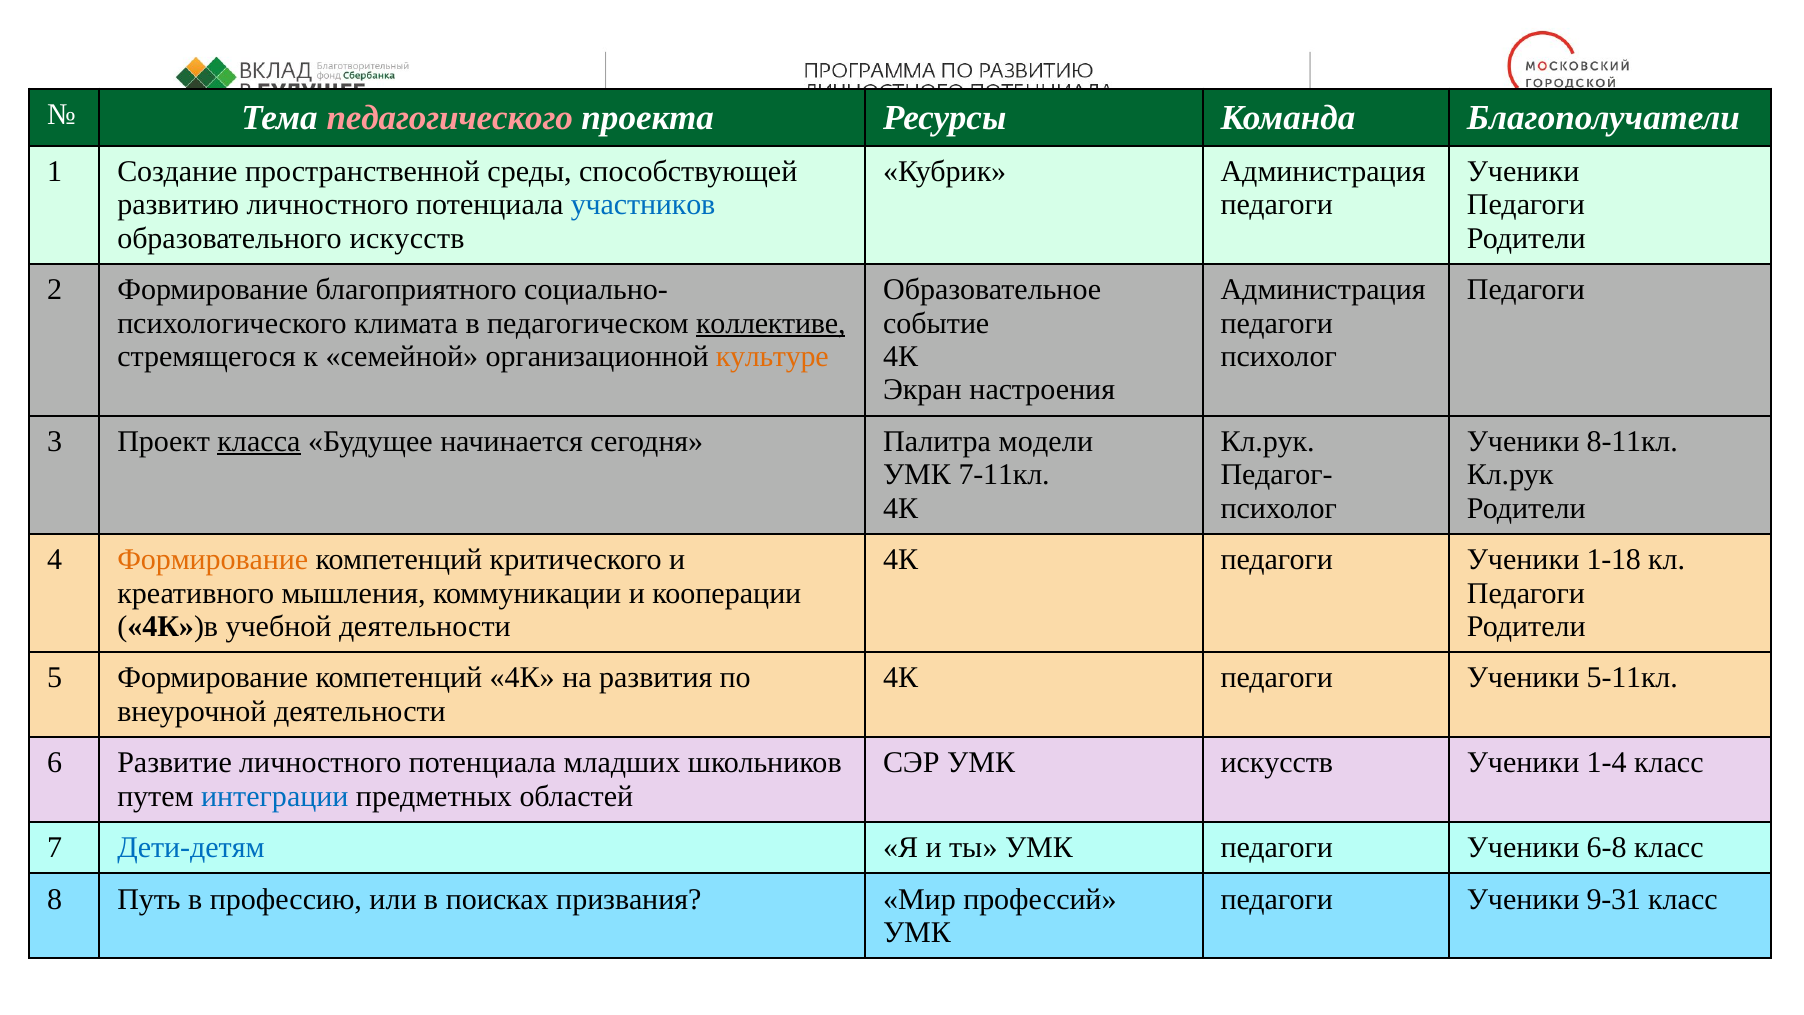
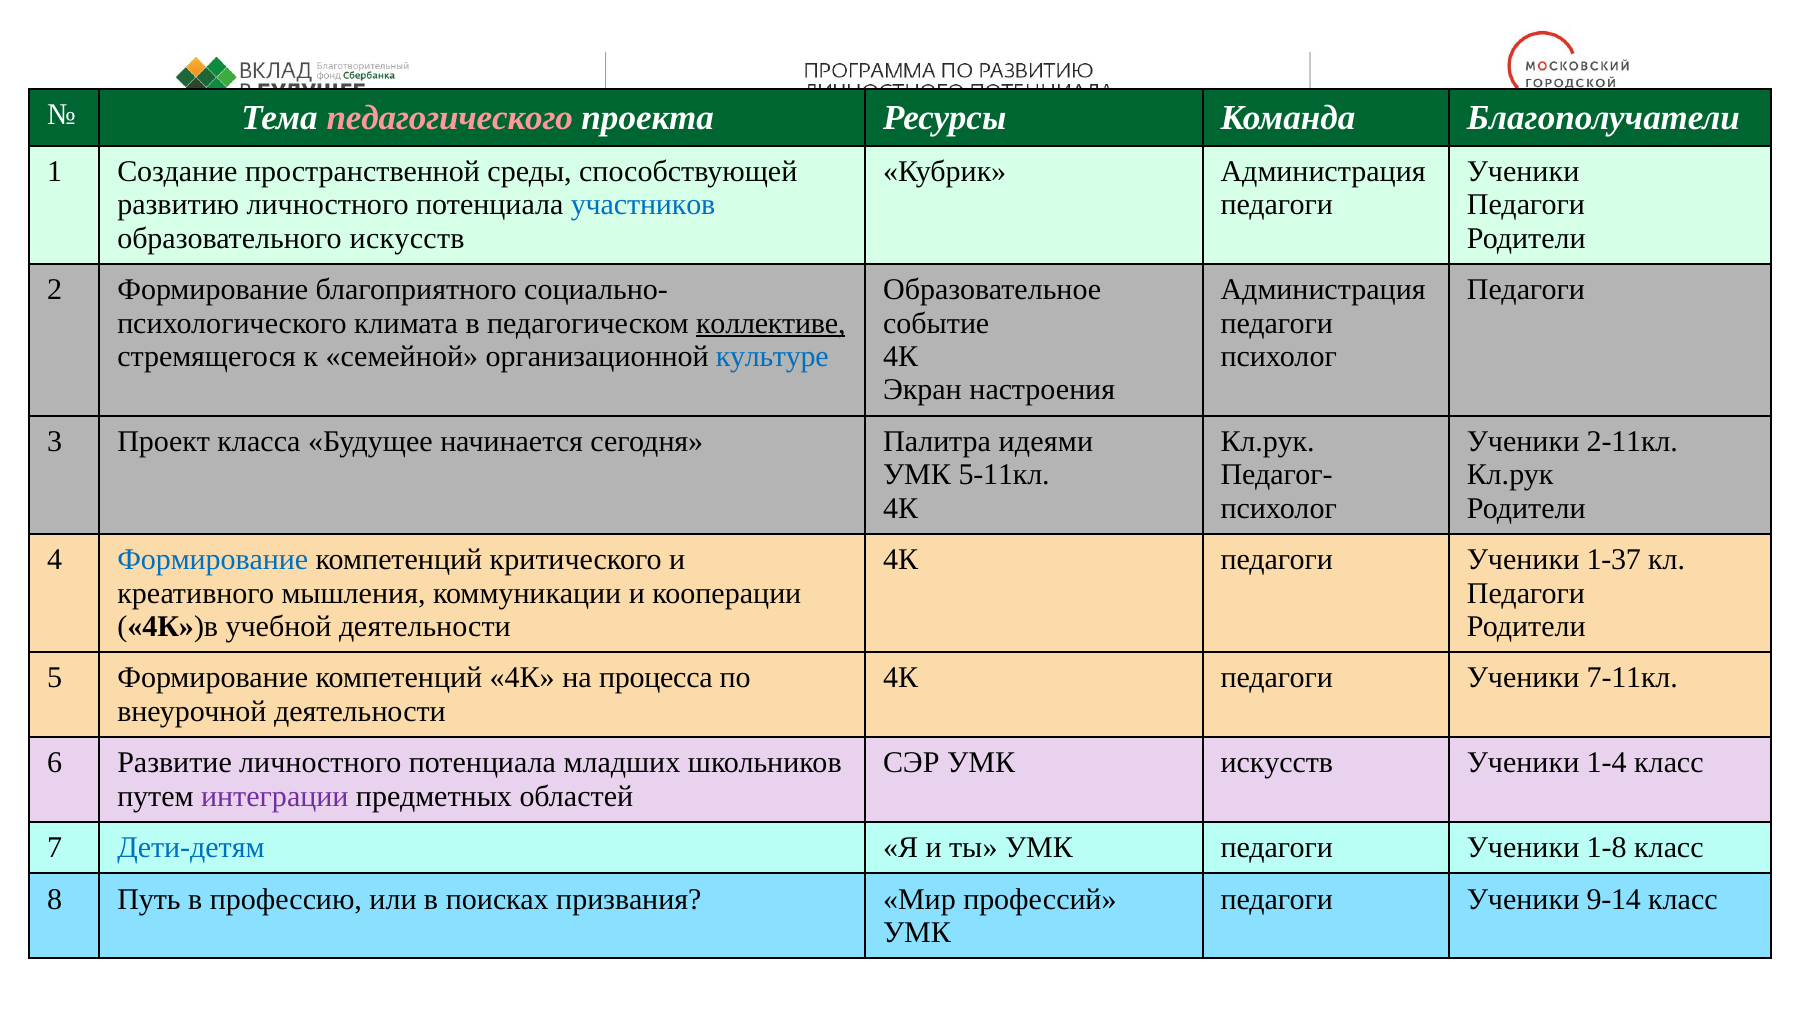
культуре colour: orange -> blue (772, 356)
класса underline: present -> none (259, 441)
модели: модели -> идеями (1046, 441)
8-11кл: 8-11кл -> 2-11кл (1632, 441)
7-11кл: 7-11кл -> 5-11кл (1004, 475)
Формирование colour: orange -> blue (213, 560)
1-18: 1-18 -> 1-37 (1614, 560)
развития: развития -> процесса (656, 678)
5-11кл: 5-11кл -> 7-11кл (1632, 678)
интеграции colour: blue -> purple (275, 796)
6-8: 6-8 -> 1-8 (1607, 848)
9-31: 9-31 -> 9-14 (1614, 899)
